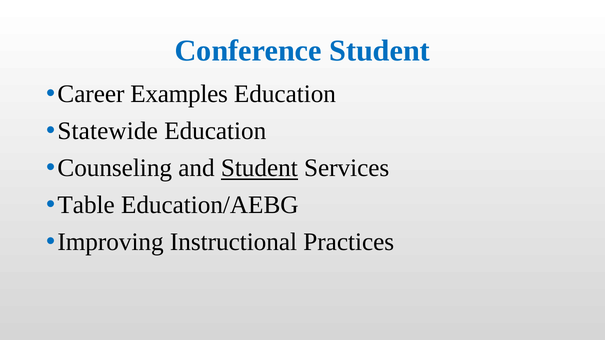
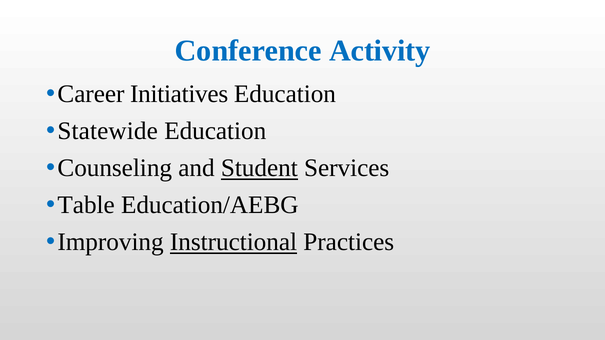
Conference Student: Student -> Activity (380, 51)
Examples: Examples -> Initiatives (179, 94)
Instructional underline: none -> present (234, 242)
